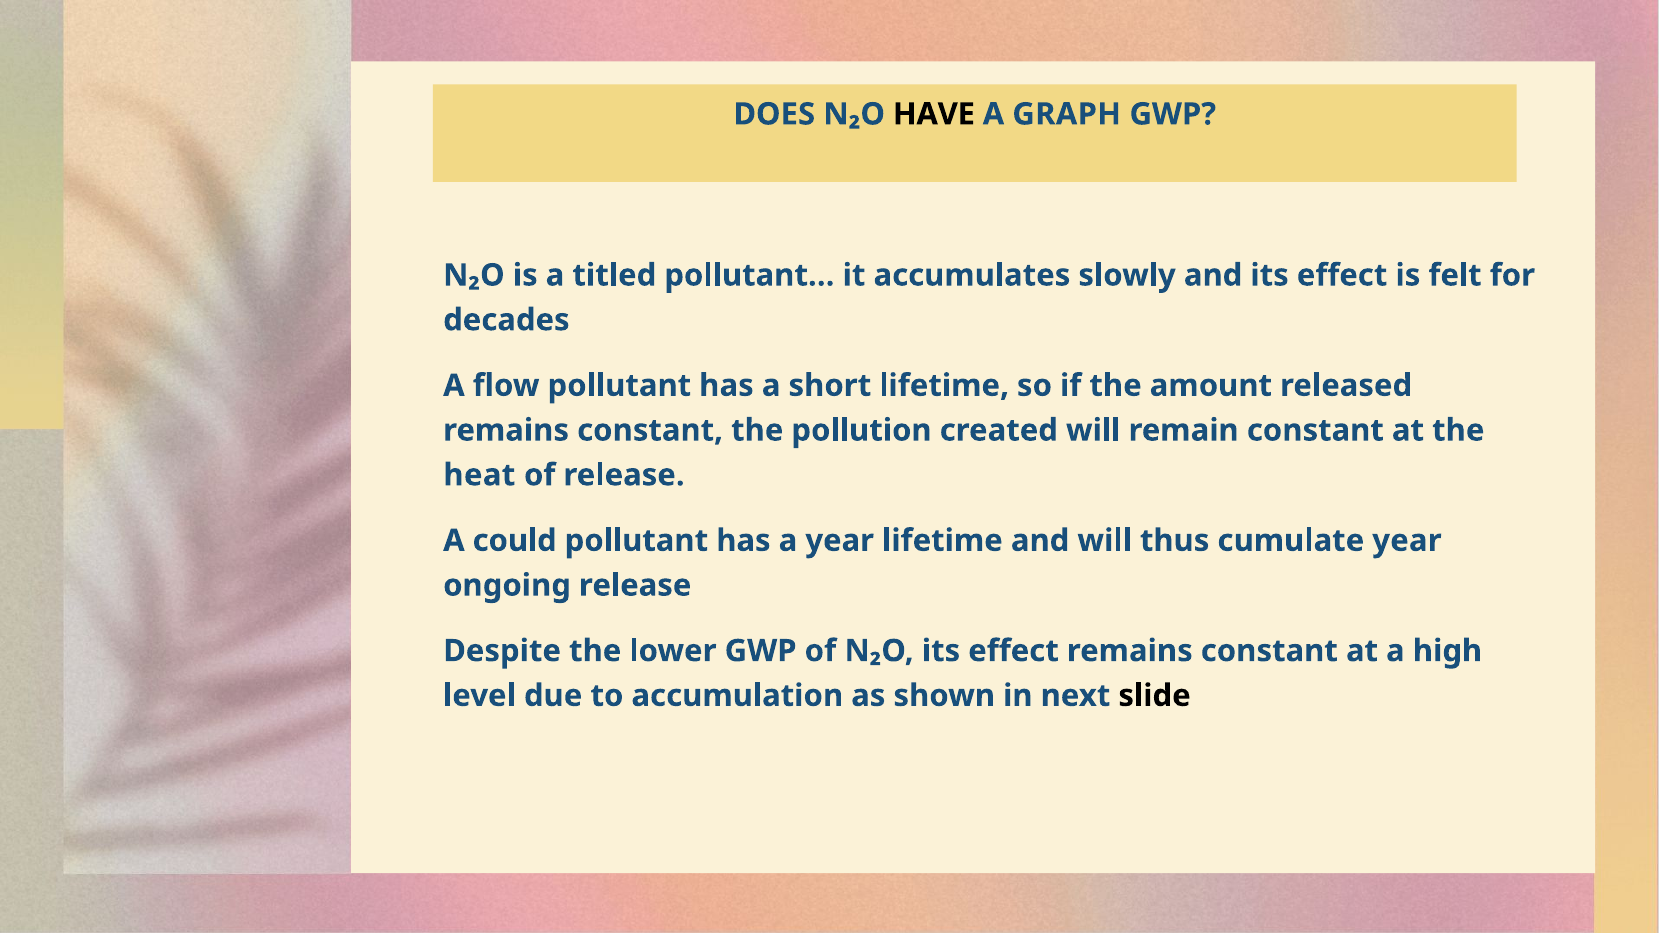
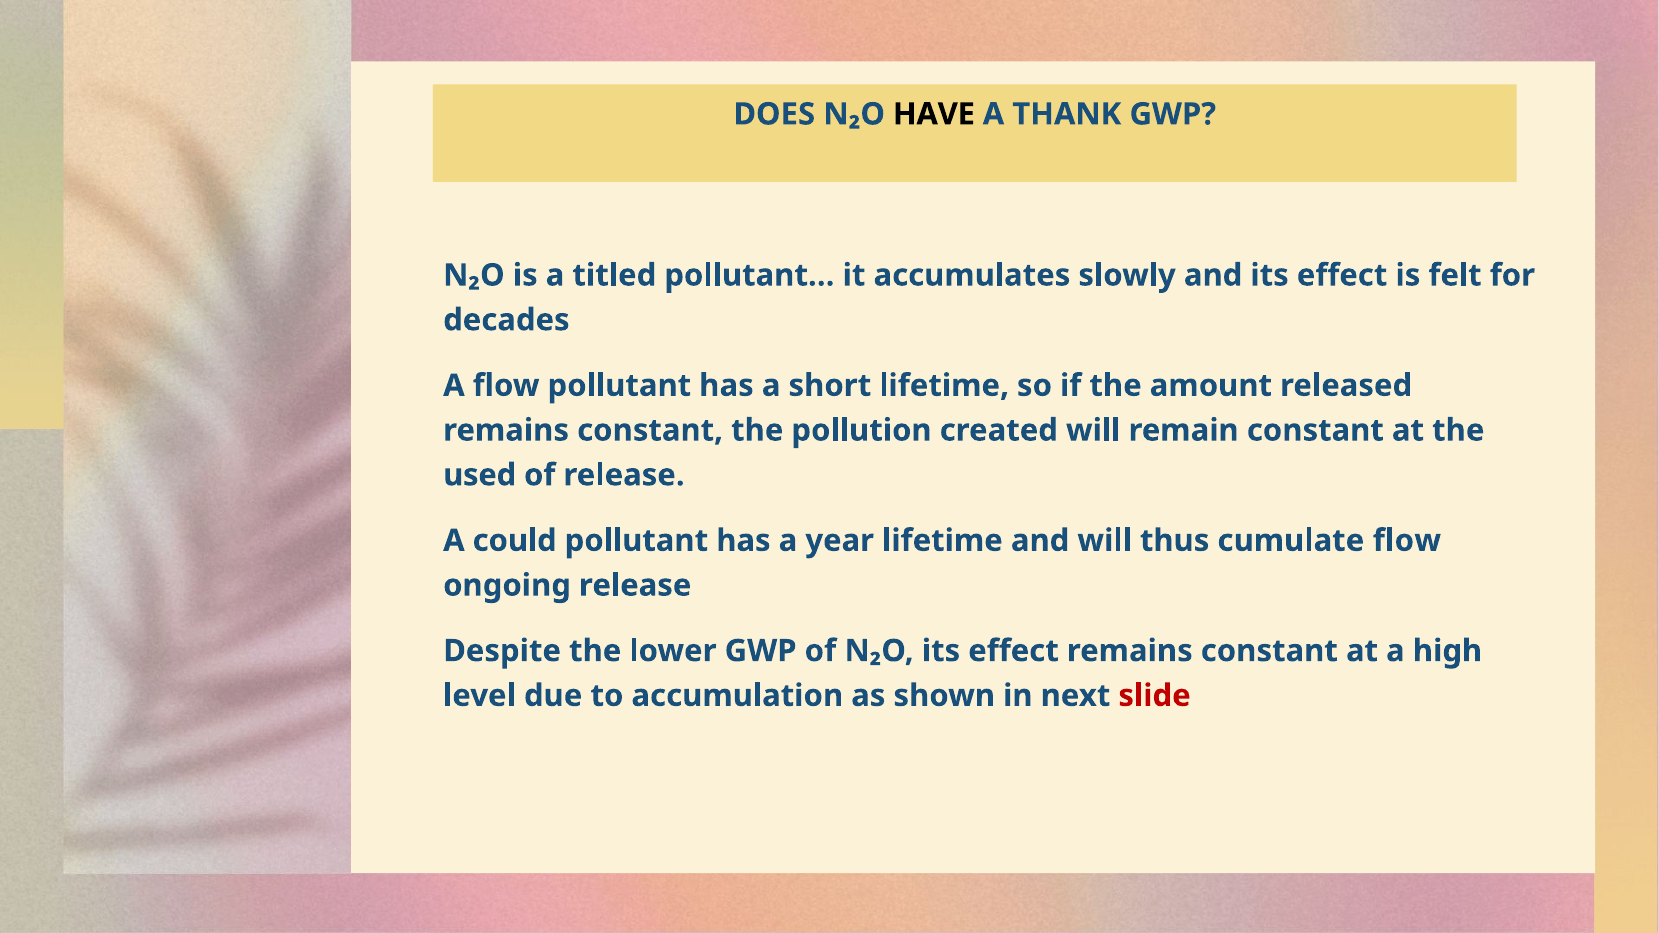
GRAPH: GRAPH -> THANK (1067, 114)
heat: heat -> used (480, 475)
cumulate year: year -> flow (1407, 541)
slide colour: black -> red (1155, 696)
